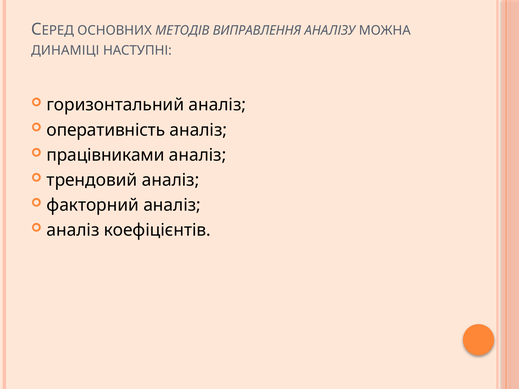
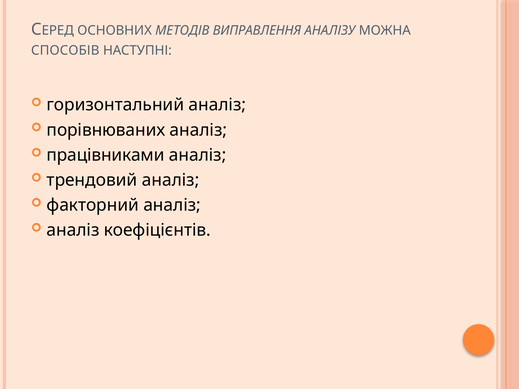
ДИНАМІЦІ: ДИНАМІЦІ -> СПОСОБІВ (65, 50)
оперативність: оперативність -> порівнюваних (106, 130)
